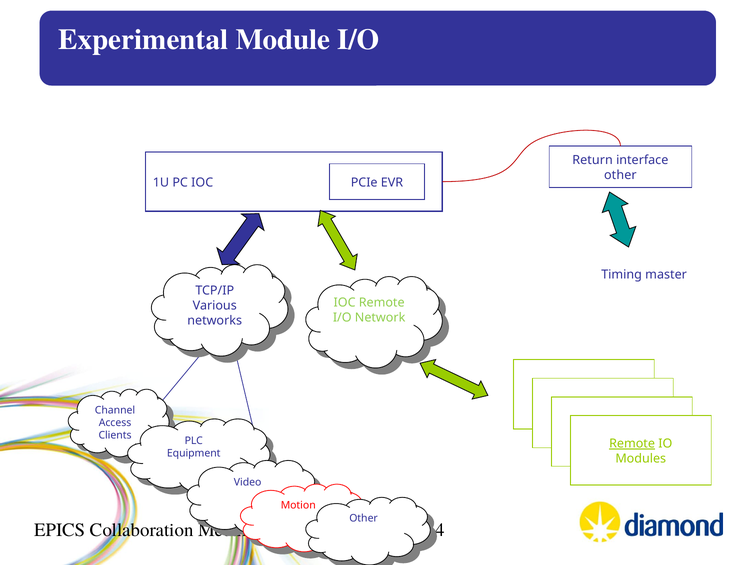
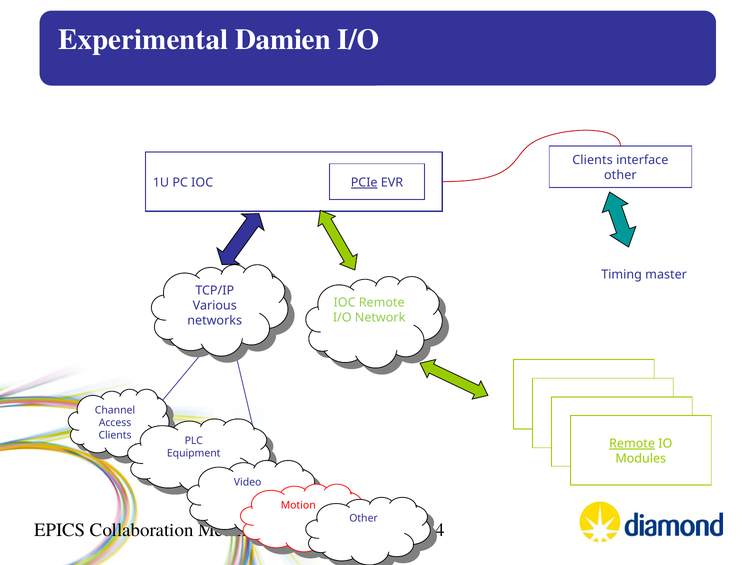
Module: Module -> Damien (283, 40)
Return: Return -> Clients (593, 160)
PCIe underline: none -> present (364, 183)
